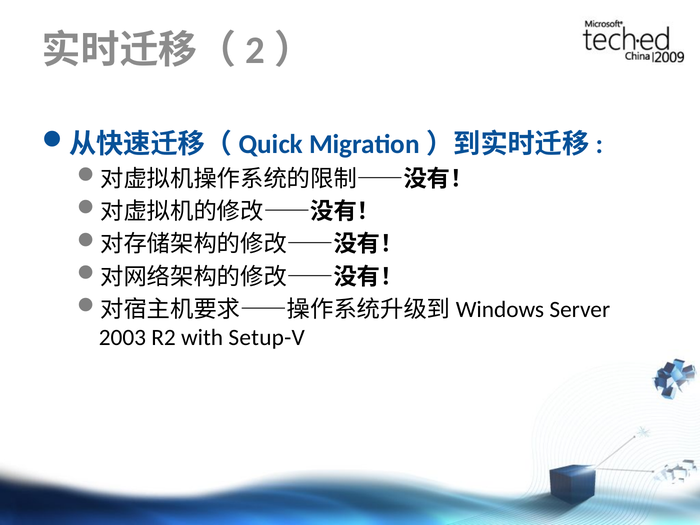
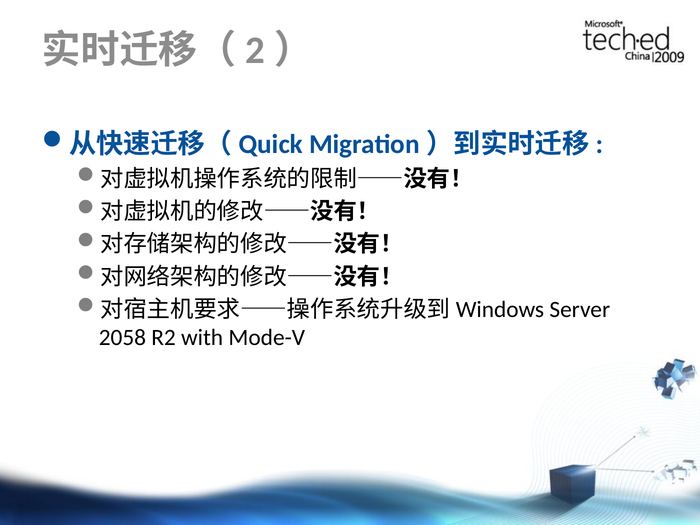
2003: 2003 -> 2058 (122, 337)
Setup-V: Setup-V -> Mode-V (267, 337)
